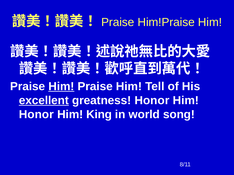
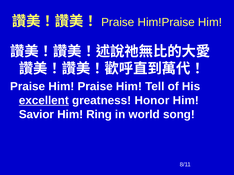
Him underline: present -> none (61, 87)
Honor: Honor -> Savior (36, 115)
King: King -> Ring (99, 115)
